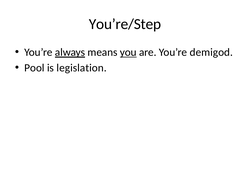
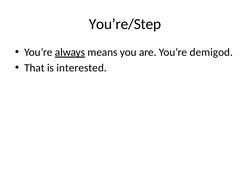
you underline: present -> none (128, 52)
Pool: Pool -> That (34, 68)
legislation: legislation -> interested (82, 68)
